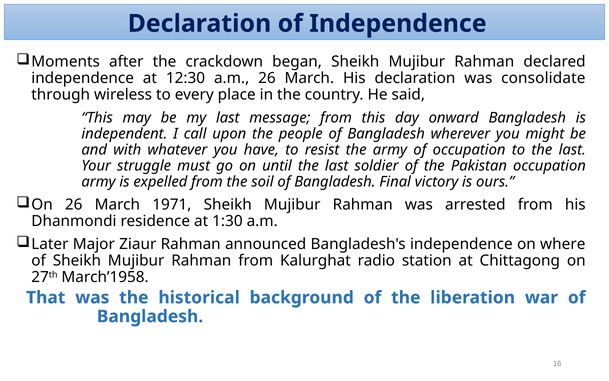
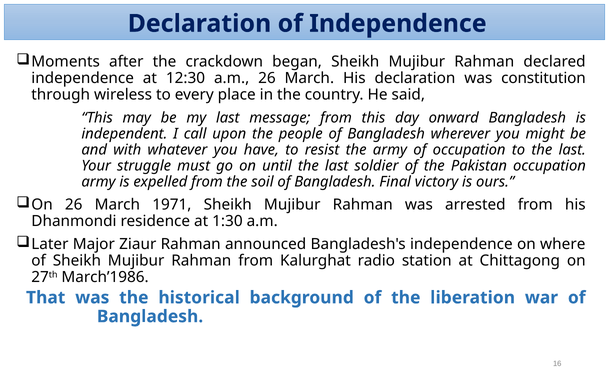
consolidate: consolidate -> constitution (543, 78)
March’1958: March’1958 -> March’1986 (105, 277)
